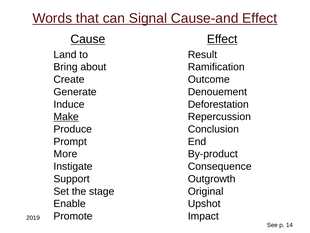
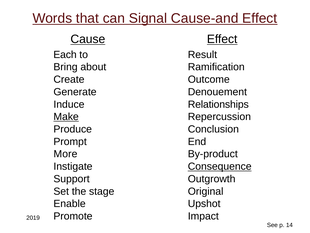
Land: Land -> Each (65, 55)
Deforestation: Deforestation -> Relationships (218, 104)
Consequence underline: none -> present (220, 166)
